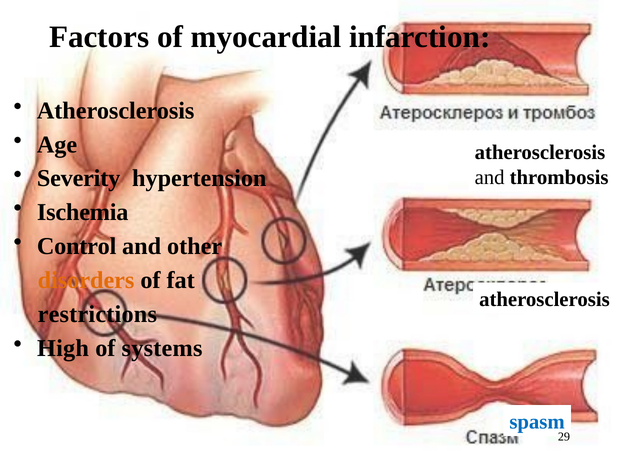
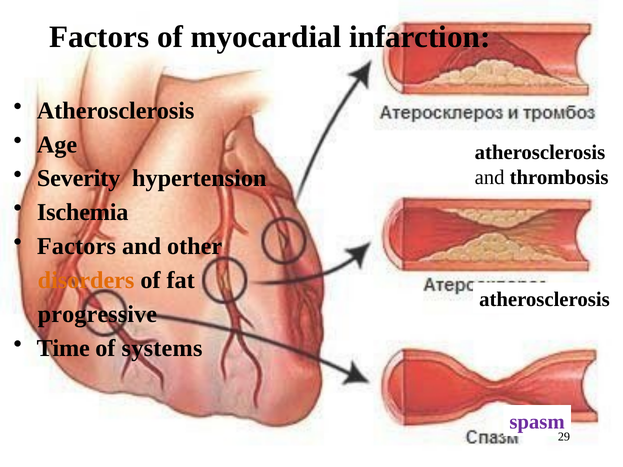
Control: Control -> Factors (76, 246)
restrictions: restrictions -> progressive (97, 314)
High: High -> Time (63, 348)
spasm colour: blue -> purple (537, 422)
